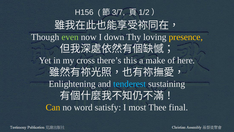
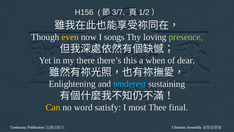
even colour: light green -> yellow (70, 37)
down: down -> songs (114, 37)
presence colour: yellow -> light green (186, 37)
cross: cross -> there (86, 60)
make: make -> when (155, 60)
here: here -> dear (186, 60)
